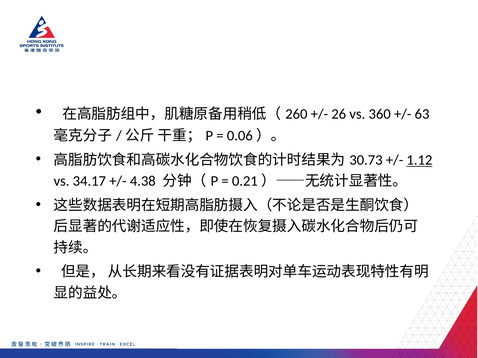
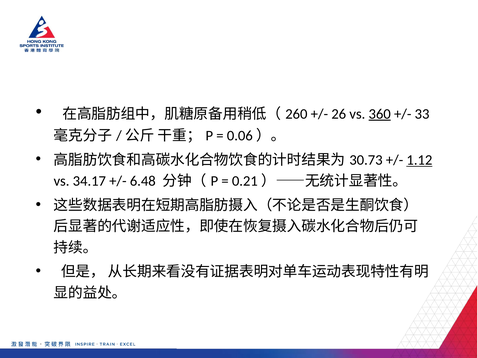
360 underline: none -> present (380, 114)
63: 63 -> 33 (422, 114)
4.38: 4.38 -> 6.48 (143, 181)
